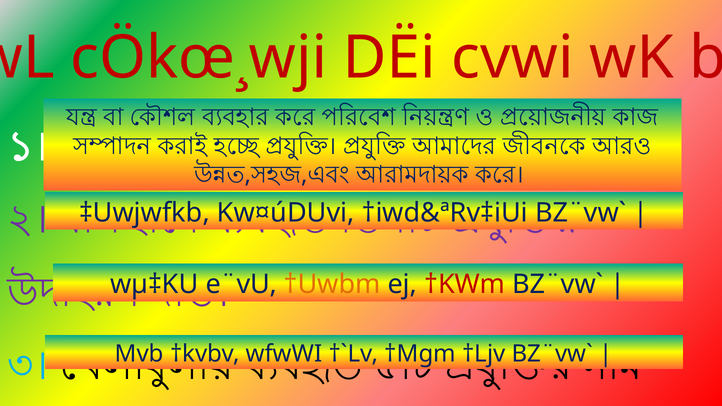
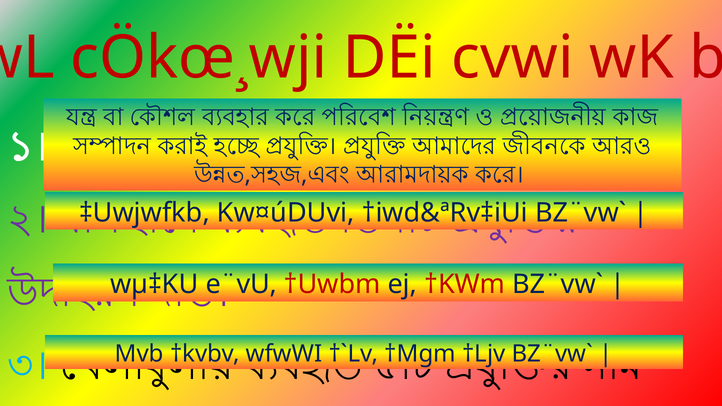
†Uwbm colour: orange -> red (332, 285)
